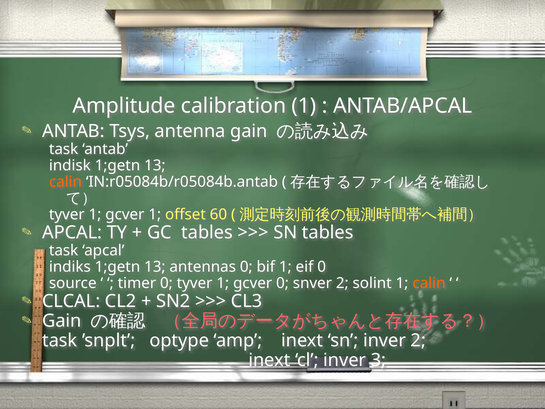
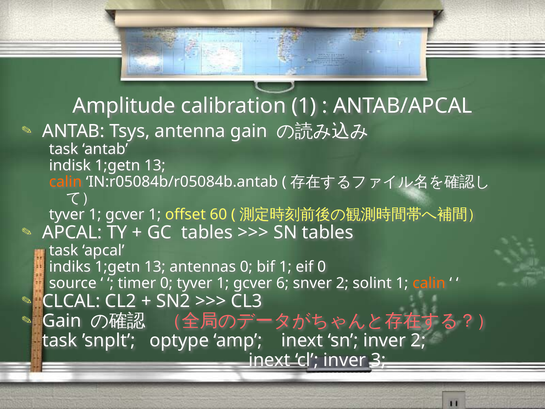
gcver 0: 0 -> 6 (282, 283)
